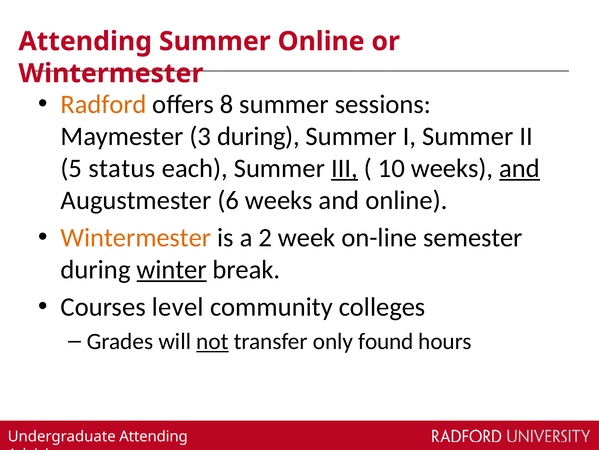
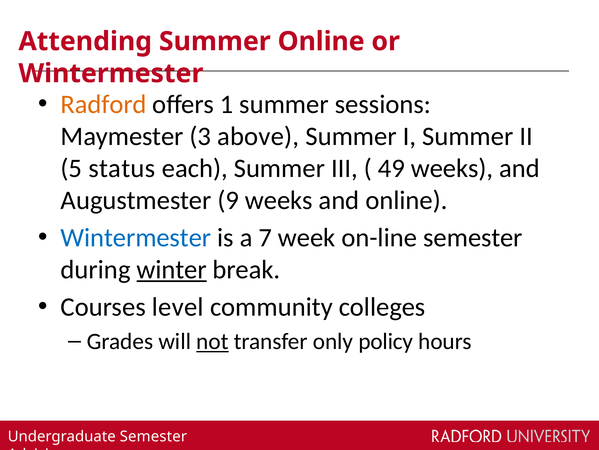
8: 8 -> 1 (227, 104)
3 during: during -> above (258, 136)
III underline: present -> none (344, 168)
10: 10 -> 49 (391, 168)
and underline: present -> none (520, 168)
6: 6 -> 9 (228, 200)
Wintermester colour: orange -> blue (136, 237)
2: 2 -> 7 (265, 237)
found: found -> policy (386, 341)
Undergraduate Attending: Attending -> Semester (153, 436)
